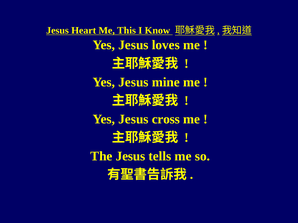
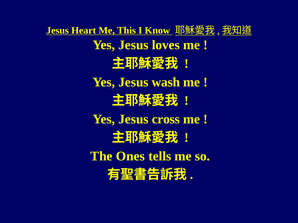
mine: mine -> wash (166, 82)
The Jesus: Jesus -> Ones (130, 156)
